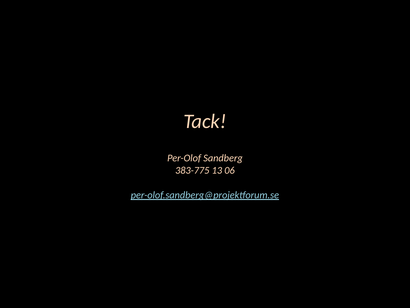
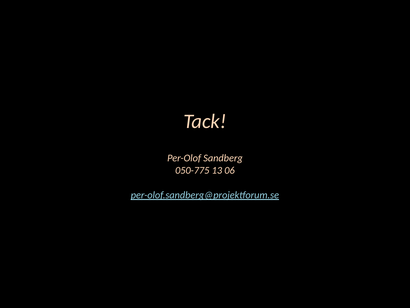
383-775: 383-775 -> 050-775 (192, 170)
